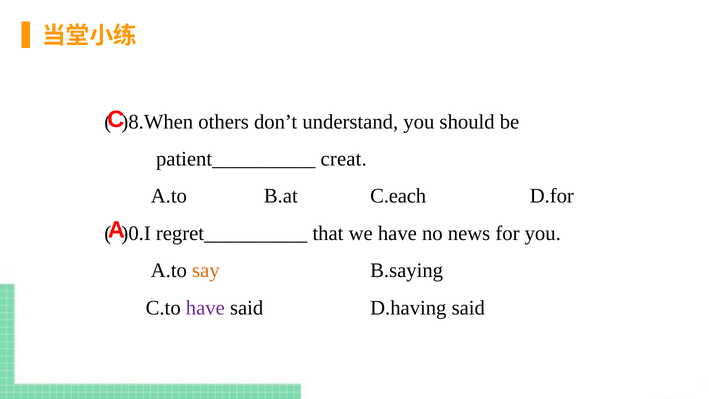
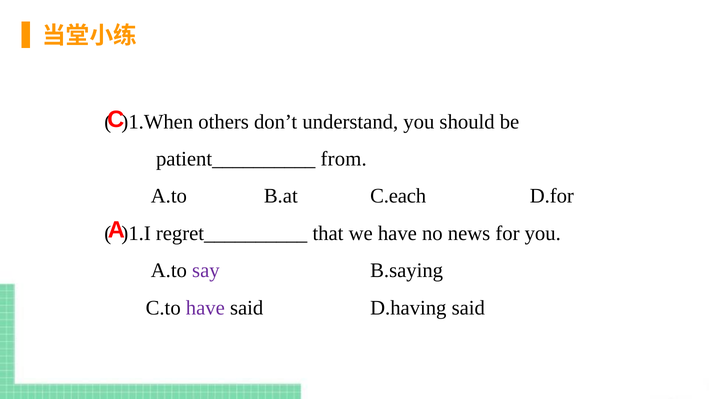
)8.When: )8.When -> )1.When (157, 122)
creat: creat -> from (344, 159)
)0.I: )0.I -> )1.I (136, 233)
say colour: orange -> purple (206, 270)
